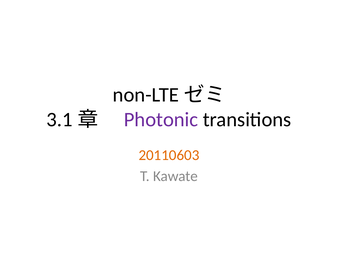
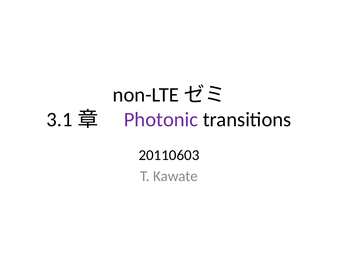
20110603 colour: orange -> black (169, 155)
